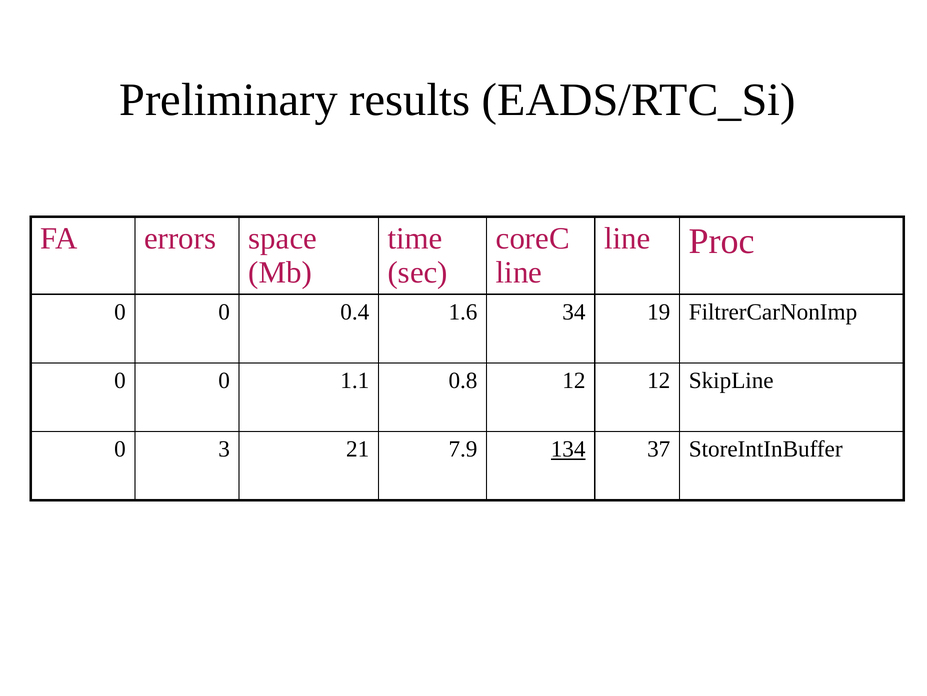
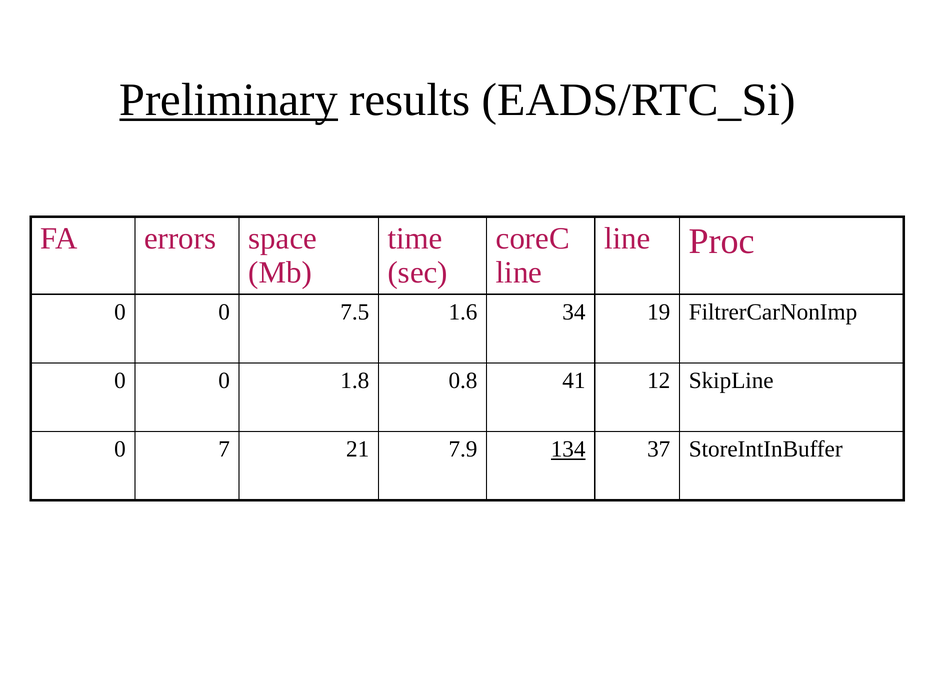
Preliminary underline: none -> present (229, 100)
0.4: 0.4 -> 7.5 (355, 312)
1.1: 1.1 -> 1.8 (355, 380)
0.8 12: 12 -> 41 (574, 380)
3: 3 -> 7 (224, 449)
